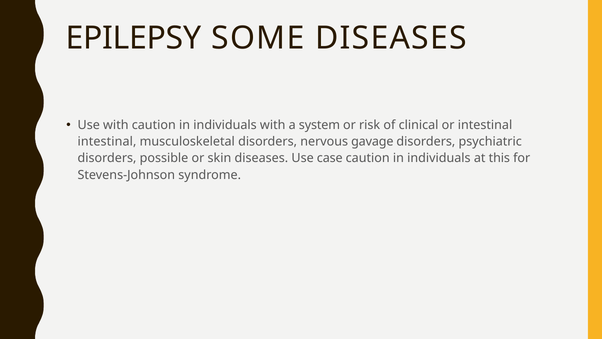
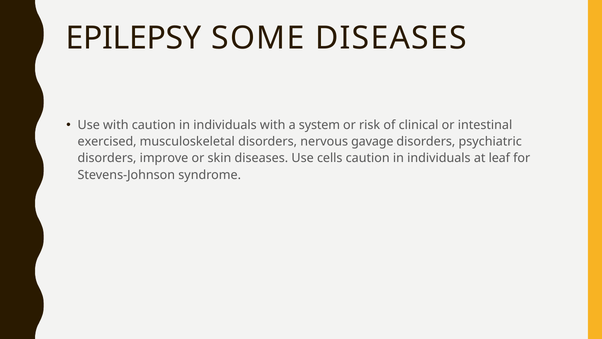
intestinal: intestinal -> exercised (107, 142)
possible: possible -> improve (164, 158)
case: case -> cells (330, 158)
this: this -> leaf (499, 158)
